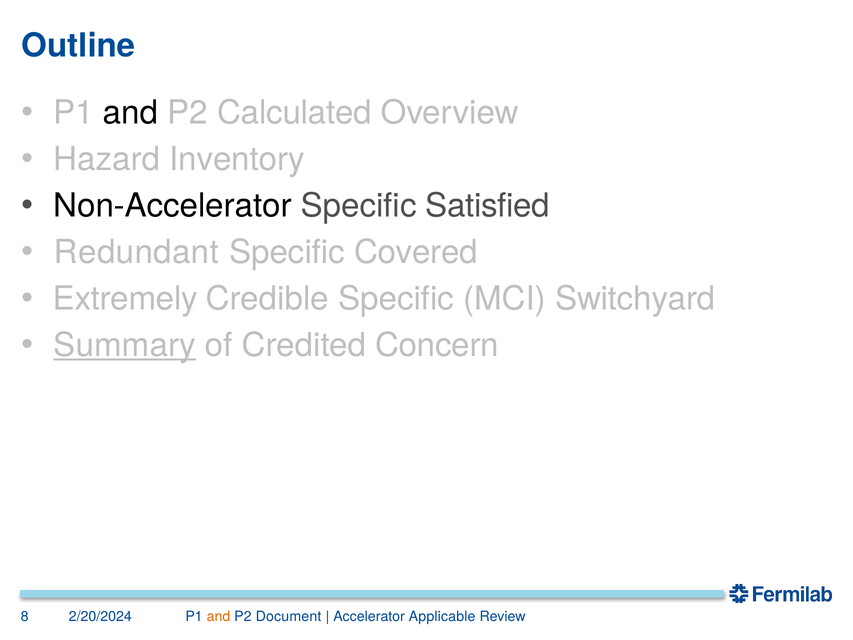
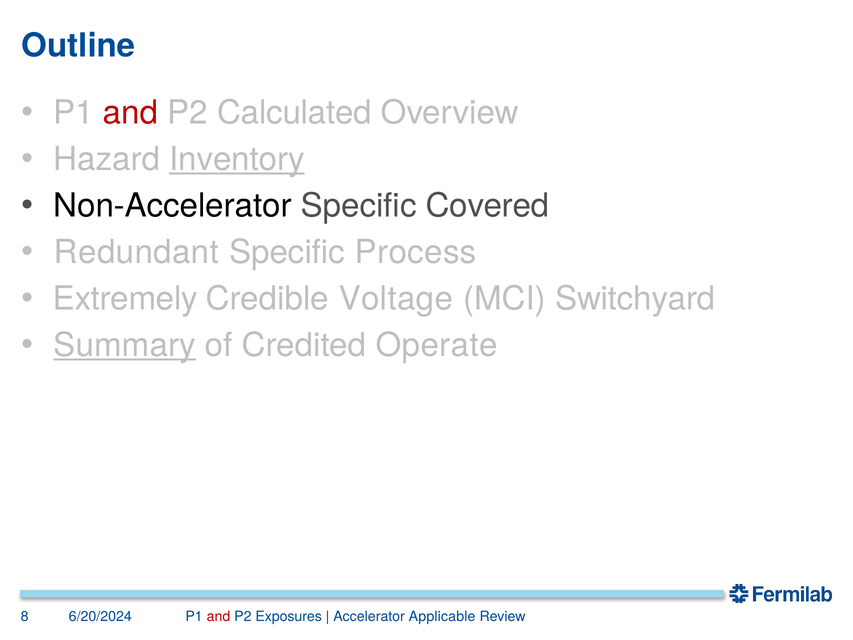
and colour: black -> red (131, 113)
Inventory underline: none -> present (237, 159)
Satisfied: Satisfied -> Covered (488, 206)
Covered: Covered -> Process (416, 252)
Credible Specific: Specific -> Voltage (396, 299)
Concern: Concern -> Operate (437, 345)
2/20/2024: 2/20/2024 -> 6/20/2024 (100, 616)
and colour: orange -> red (218, 616)
Document: Document -> Exposures (289, 616)
